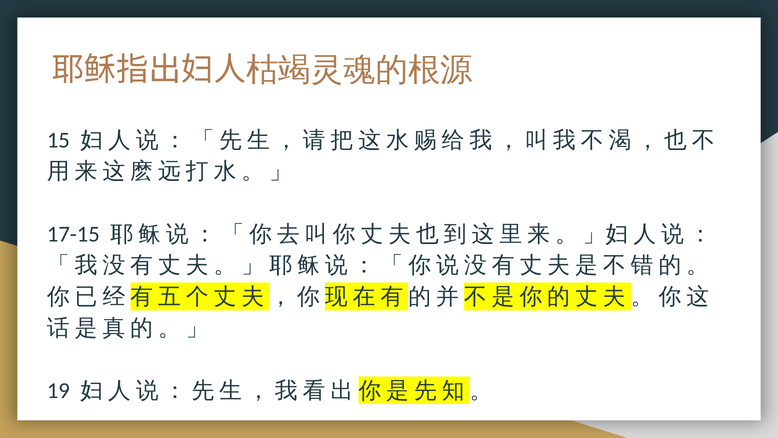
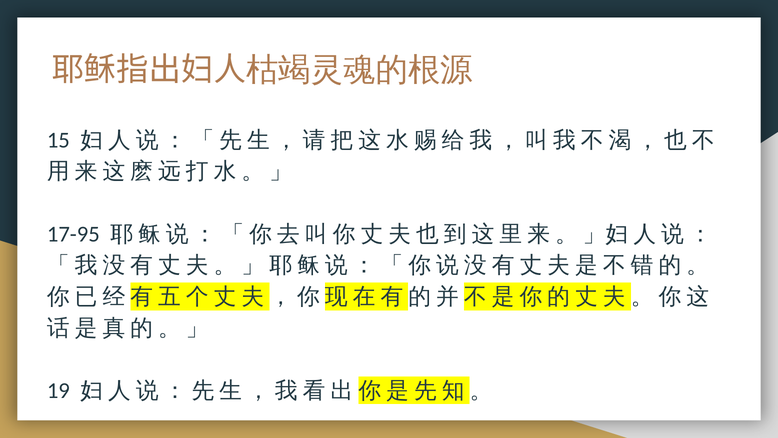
17-15: 17-15 -> 17-95 (73, 234)
